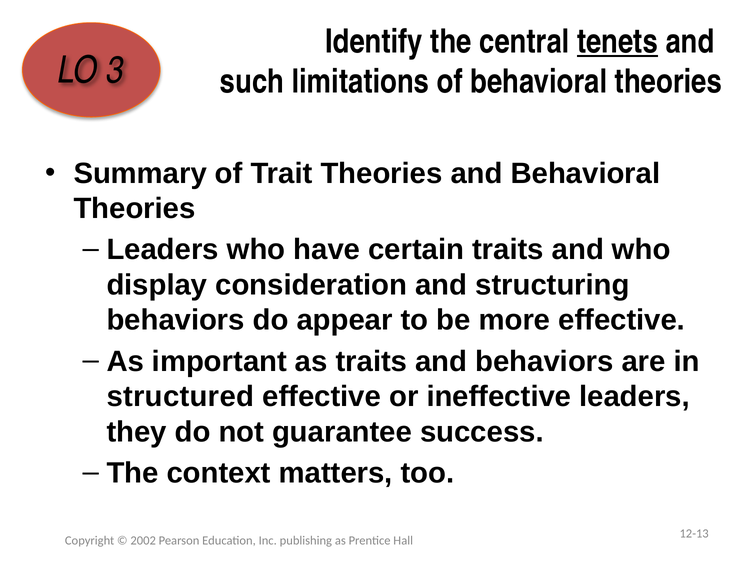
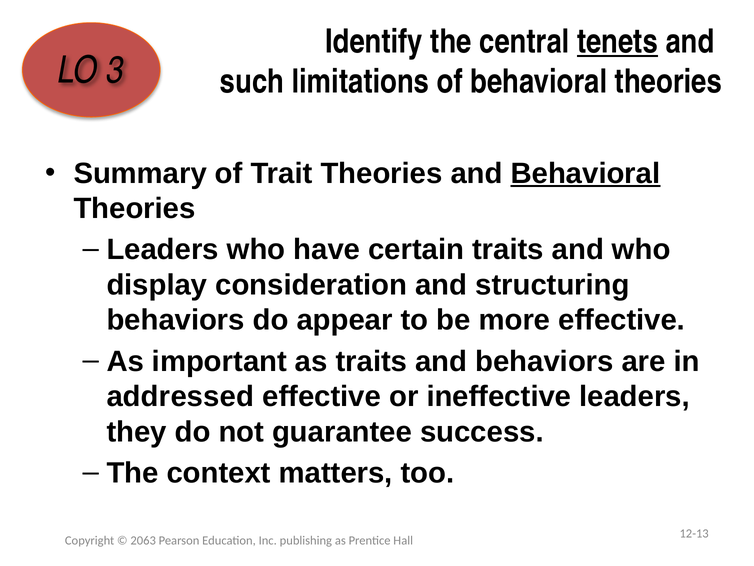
Behavioral underline: none -> present (585, 173)
structured: structured -> addressed (180, 396)
2002: 2002 -> 2063 (143, 540)
